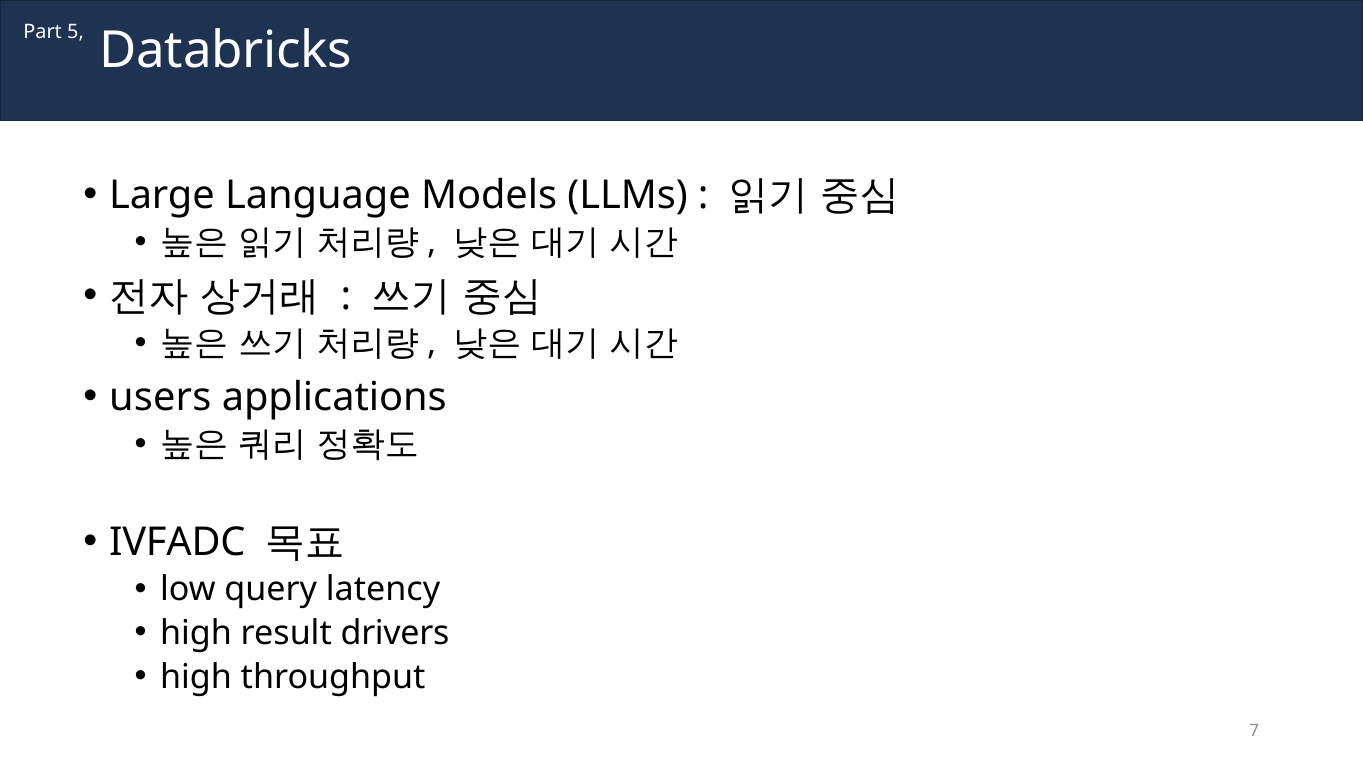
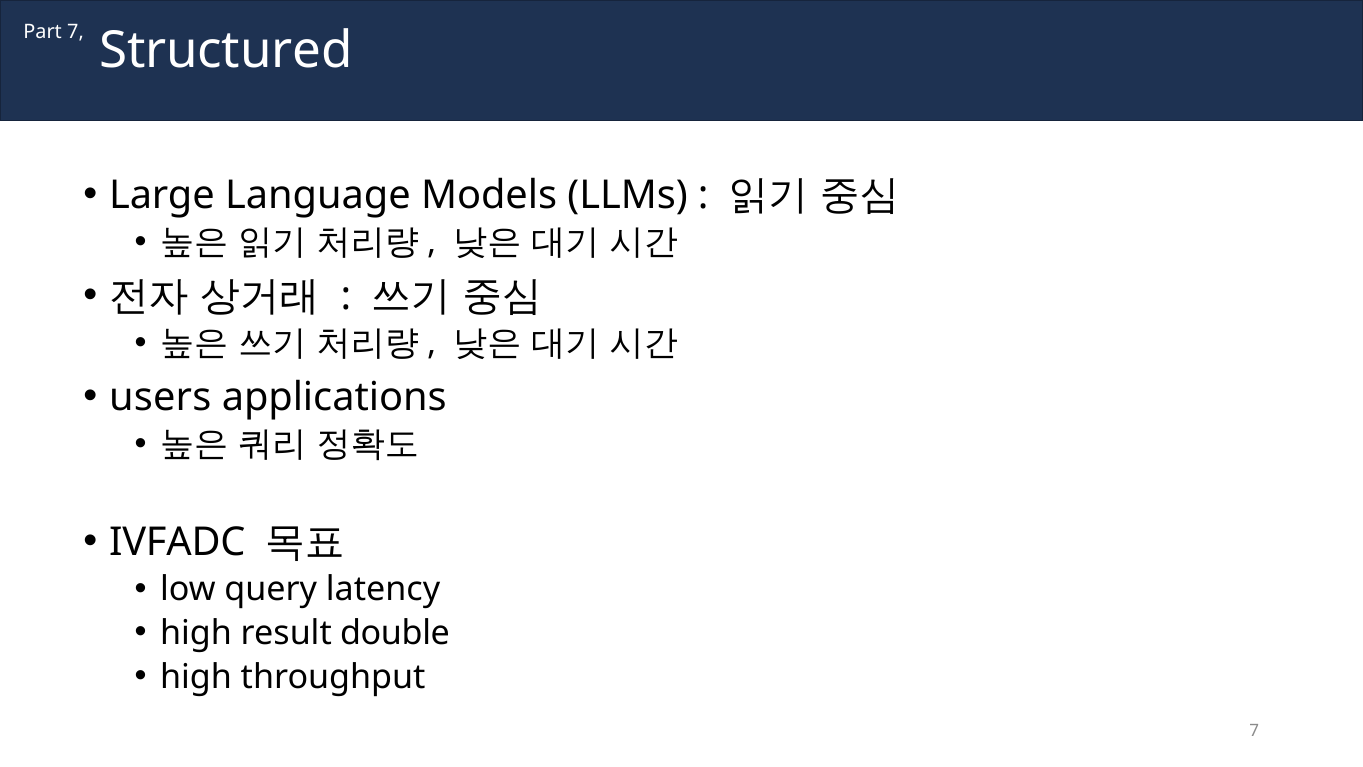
Part 5: 5 -> 7 (75, 31)
Databricks: Databricks -> Structured (226, 51)
drivers: drivers -> double (395, 633)
